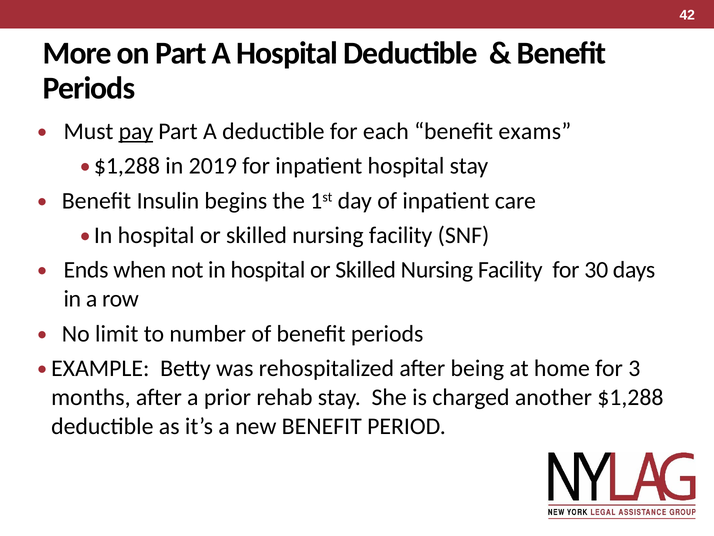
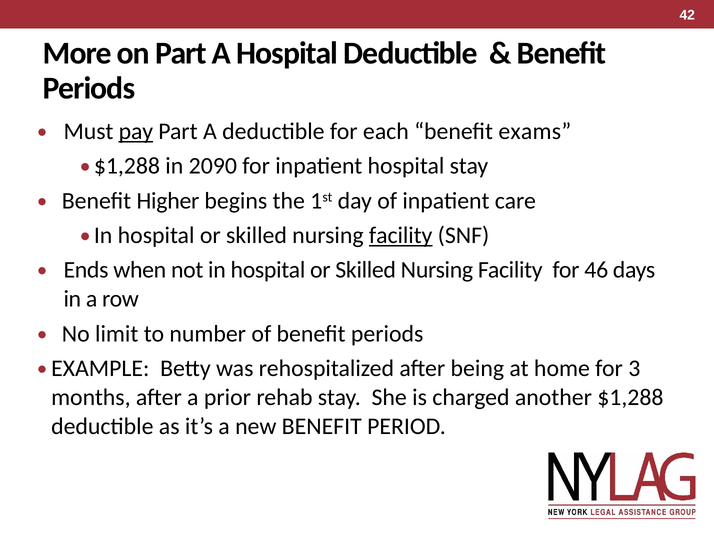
2019: 2019 -> 2090 (213, 166)
Insulin: Insulin -> Higher (168, 201)
facility underline: none -> present (401, 235)
30: 30 -> 46 (596, 270)
